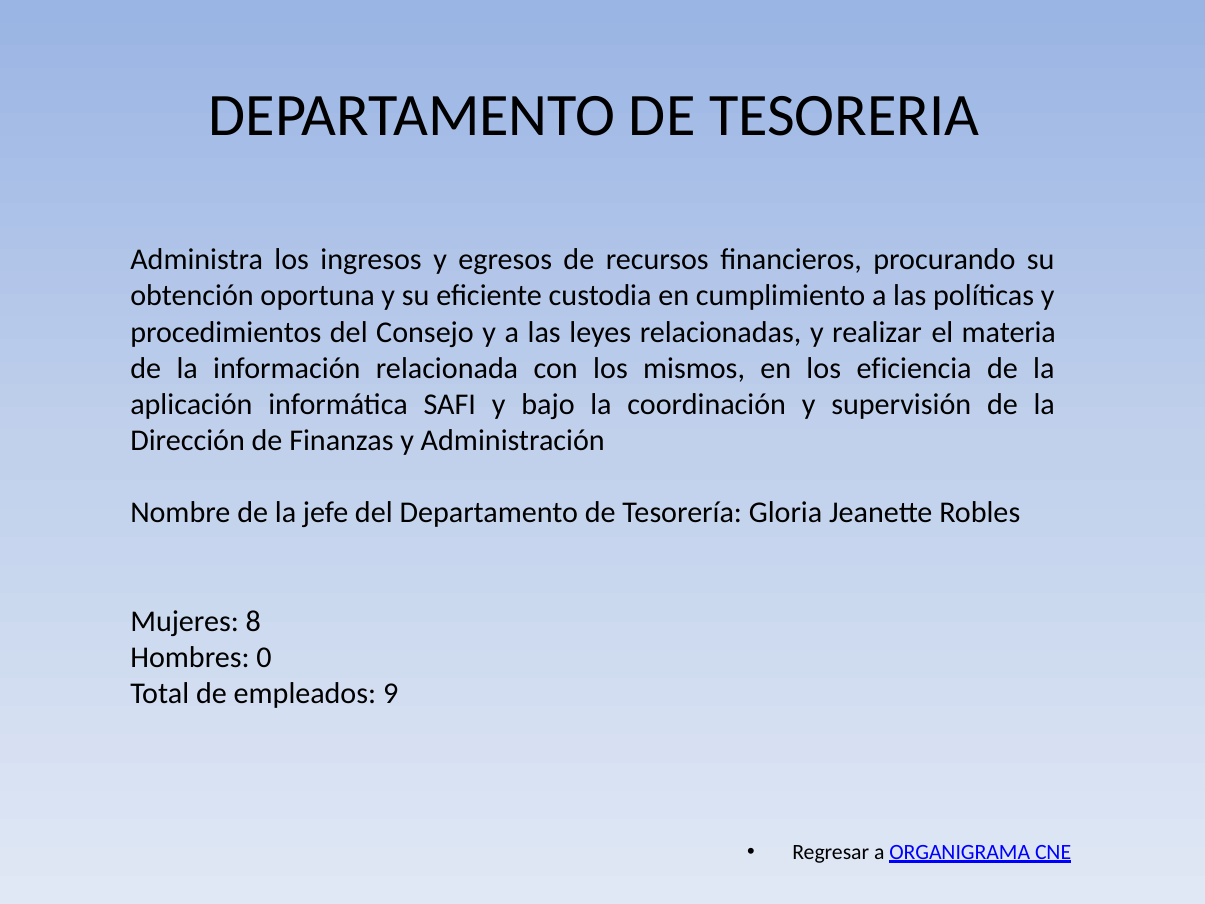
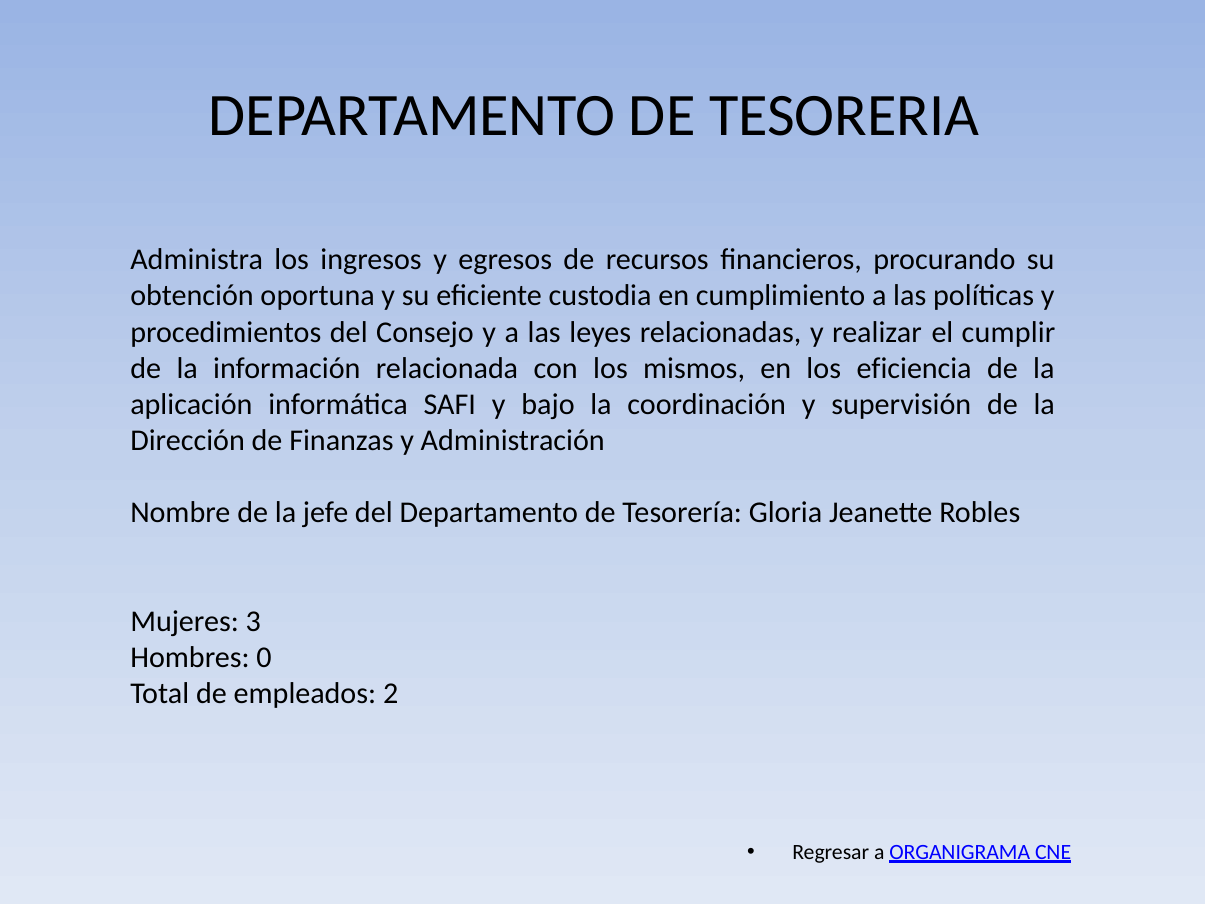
materia: materia -> cumplir (1009, 332)
8: 8 -> 3 (253, 621)
9: 9 -> 2 (391, 693)
